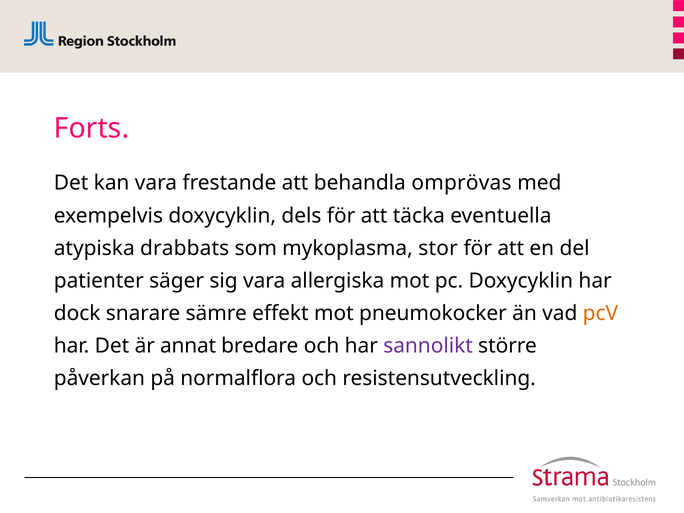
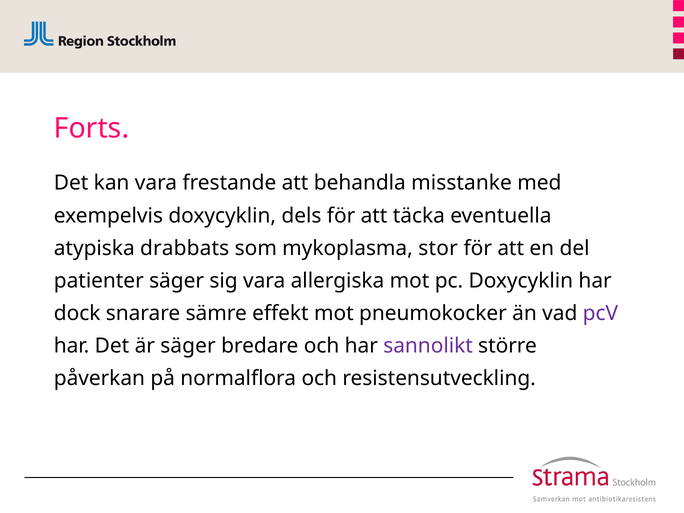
omprövas: omprövas -> misstanke (462, 183)
pcV colour: orange -> purple (600, 313)
är annat: annat -> säger (188, 346)
